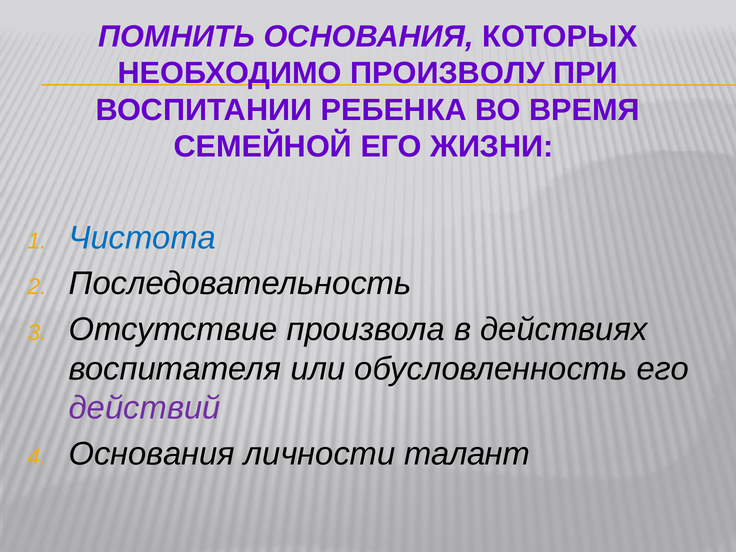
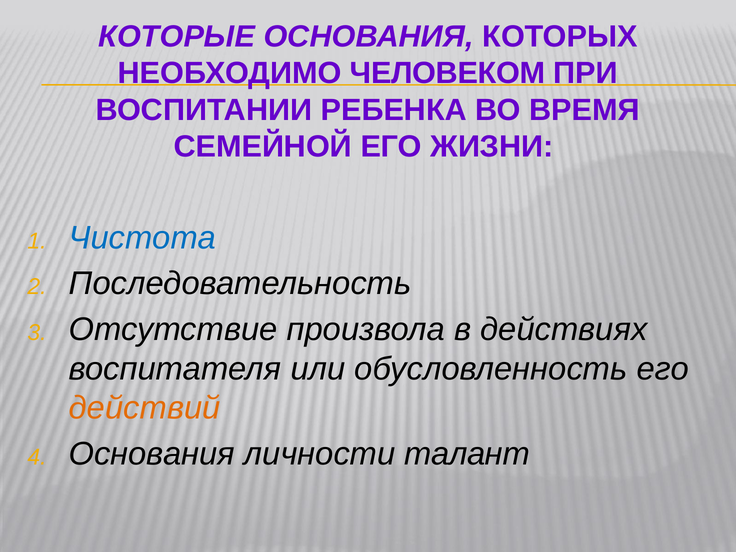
ПОМНИТЬ: ПОМНИТЬ -> КОТОРЫЕ (177, 36)
ПРОИЗВОЛУ: ПРОИЗВОЛУ -> ЧЕЛОВЕКОМ (448, 73)
действий colour: purple -> orange (145, 408)
